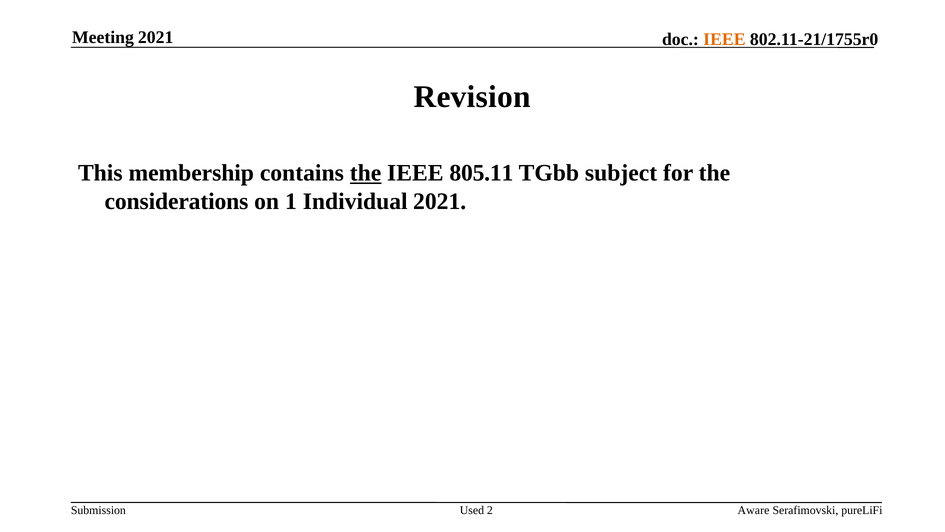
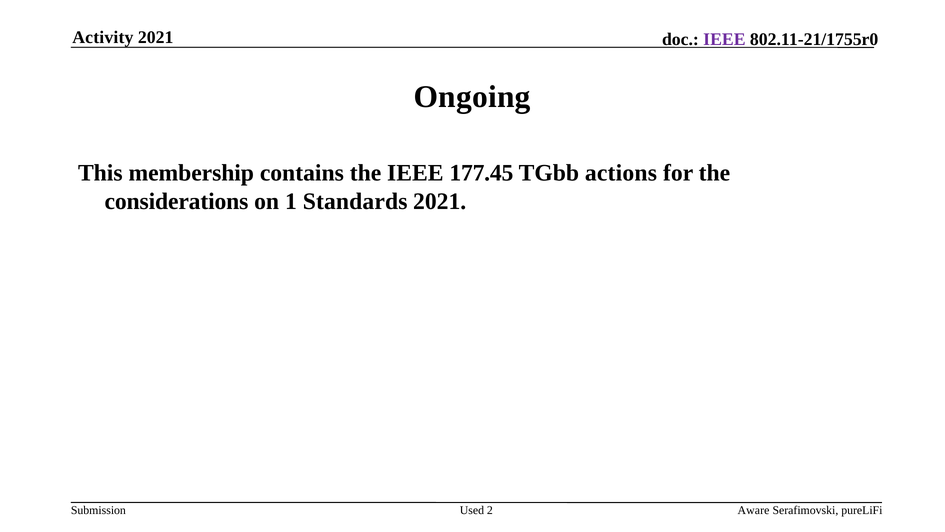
Meeting: Meeting -> Activity (103, 38)
IEEE colour: orange -> purple (724, 39)
Revision: Revision -> Ongoing (472, 97)
the underline: present -> none (366, 173)
805.11: 805.11 -> 177.45 (481, 173)
subject: subject -> actions (621, 173)
Individual: Individual -> Standards (355, 201)
